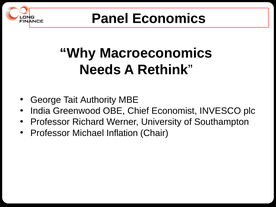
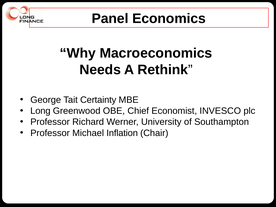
Authority: Authority -> Certainty (98, 100)
India: India -> Long (40, 111)
